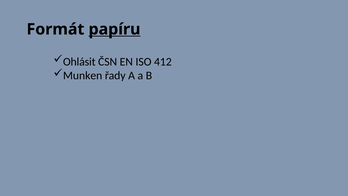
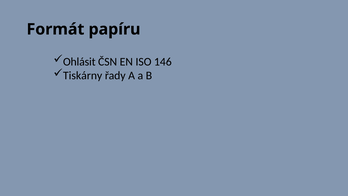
papíru underline: present -> none (115, 29)
412: 412 -> 146 (163, 62)
Munken: Munken -> Tiskárny (83, 76)
